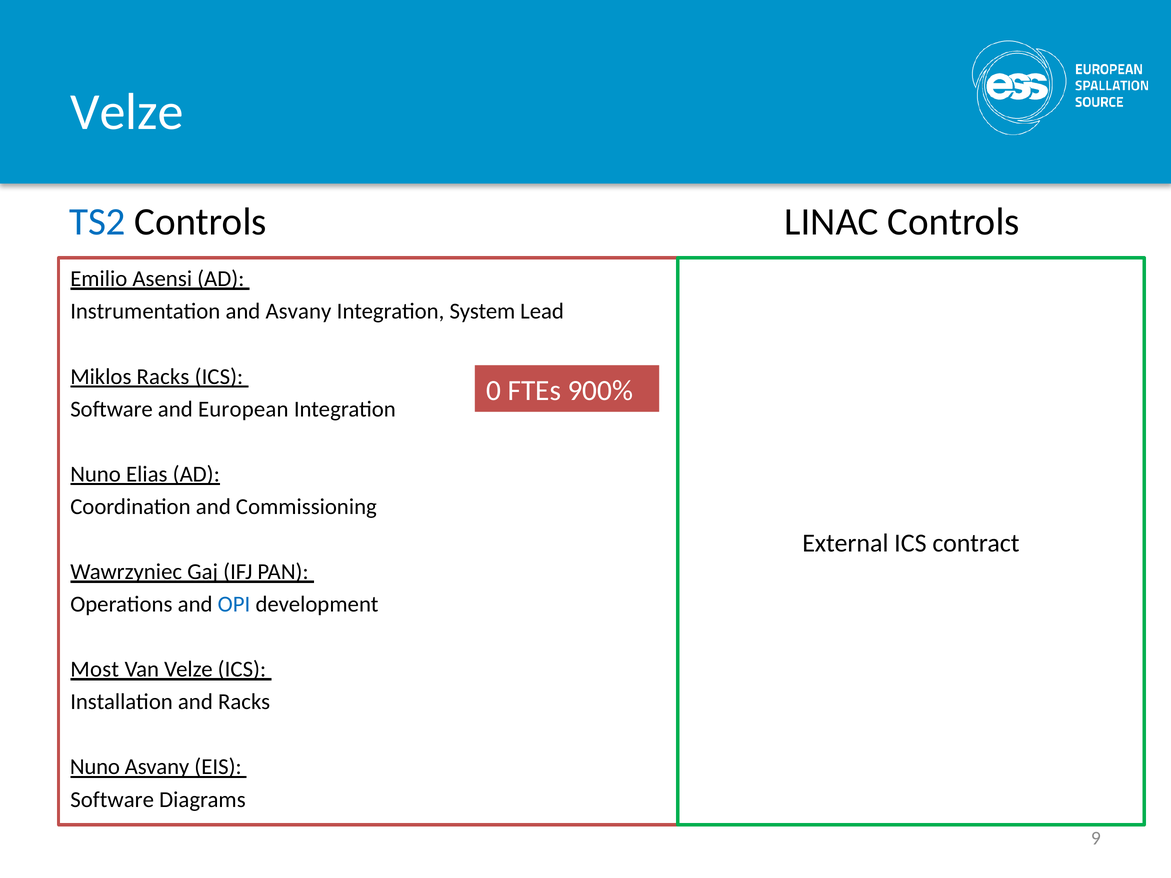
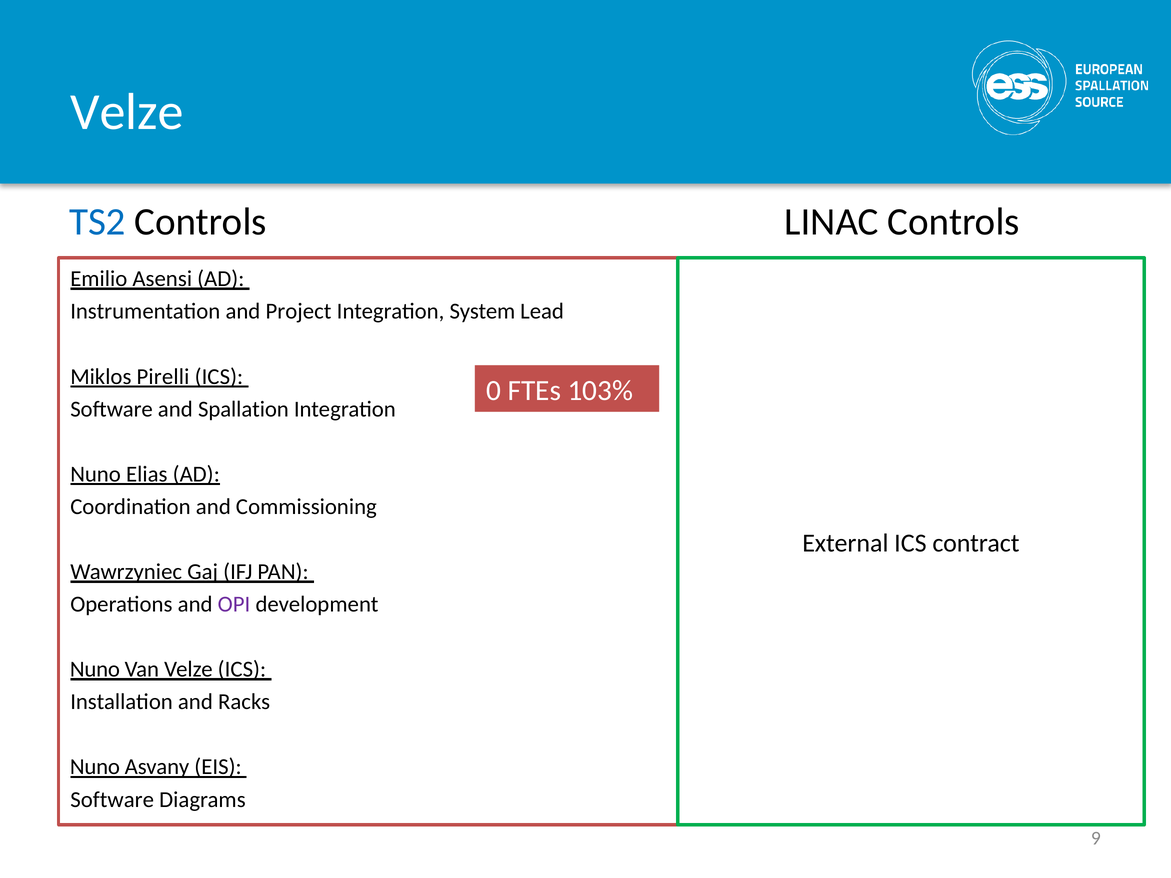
and Asvany: Asvany -> Project (298, 312)
Miklos Racks: Racks -> Pirelli (163, 377)
900%: 900% -> 103% (600, 391)
European: European -> Spallation (243, 409)
OPI colour: blue -> purple (234, 604)
Most: Most -> Nuno (95, 670)
